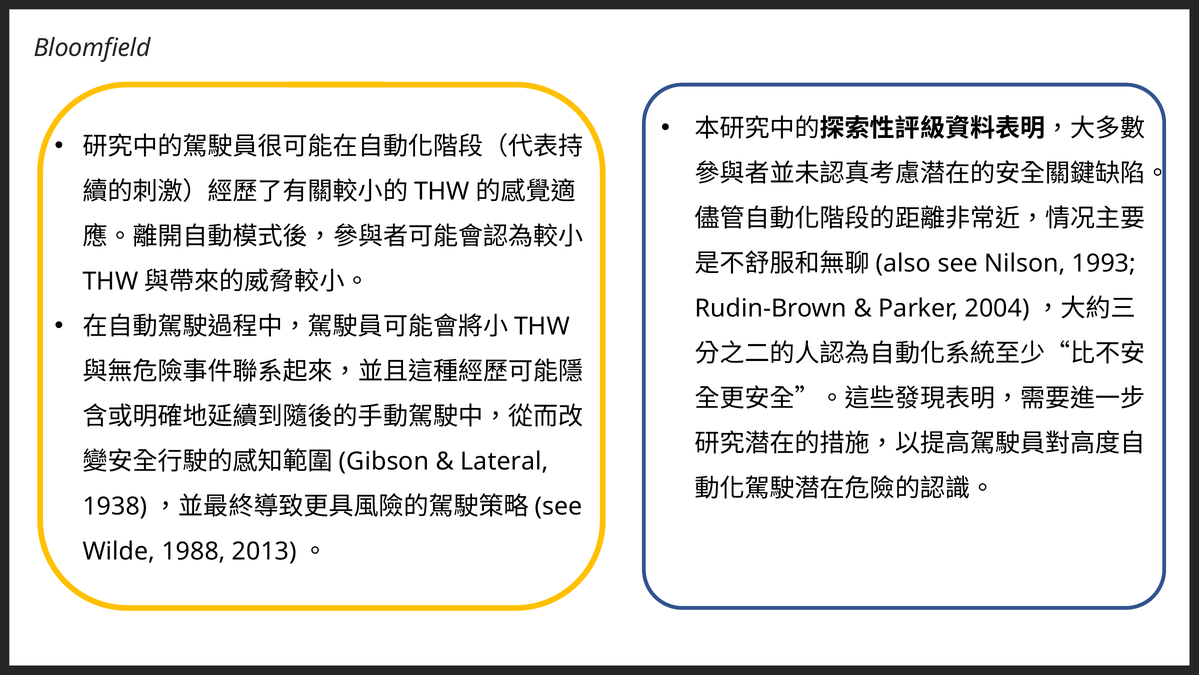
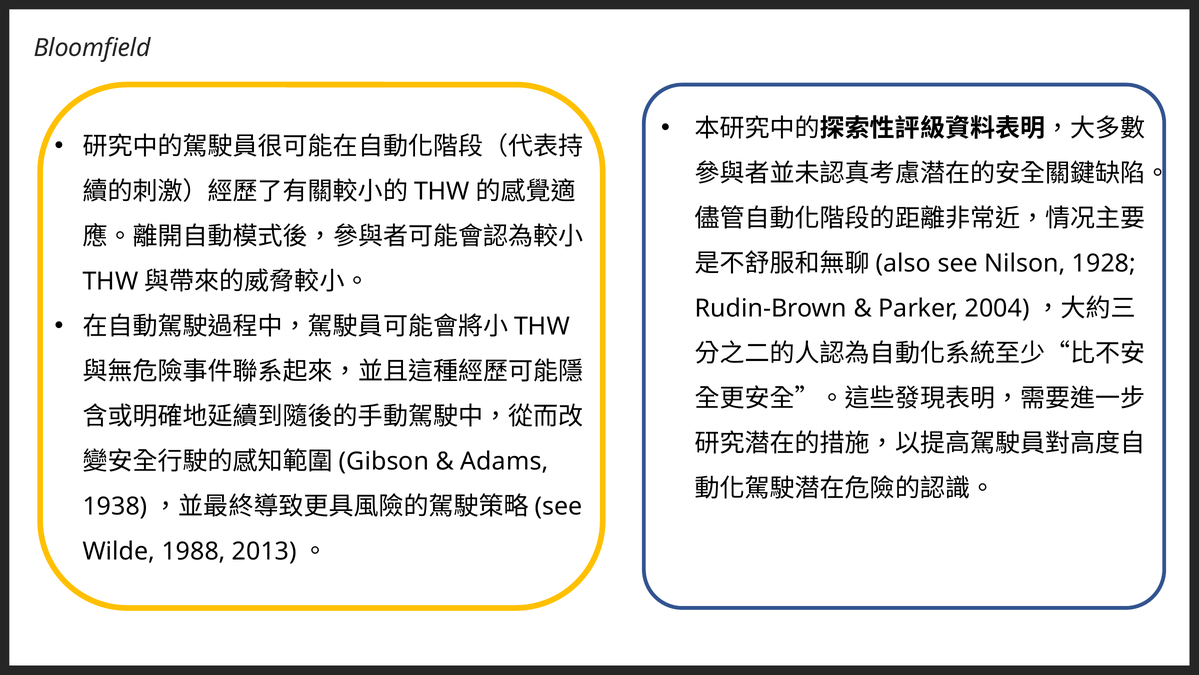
1993: 1993 -> 1928 (1104, 263)
Lateral: Lateral -> Adams (504, 461)
